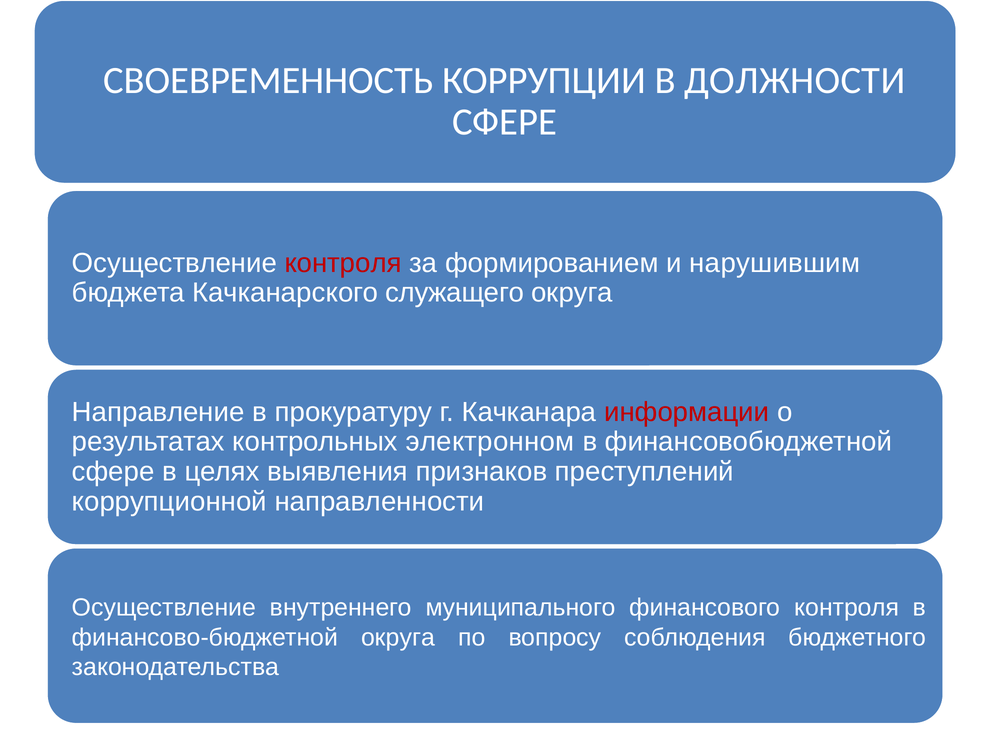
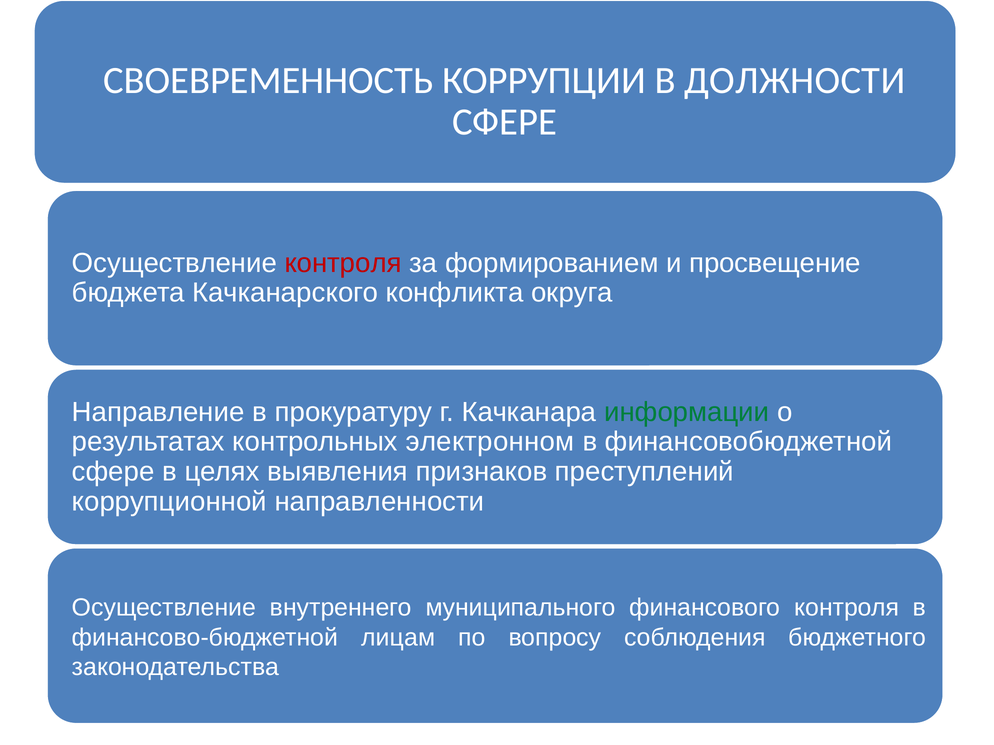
нарушившим: нарушившим -> просвещение (775, 263)
служащего: служащего -> конфликта (455, 293)
информации colour: red -> green (687, 412)
финансово-бюджетной округа: округа -> лицам (398, 638)
